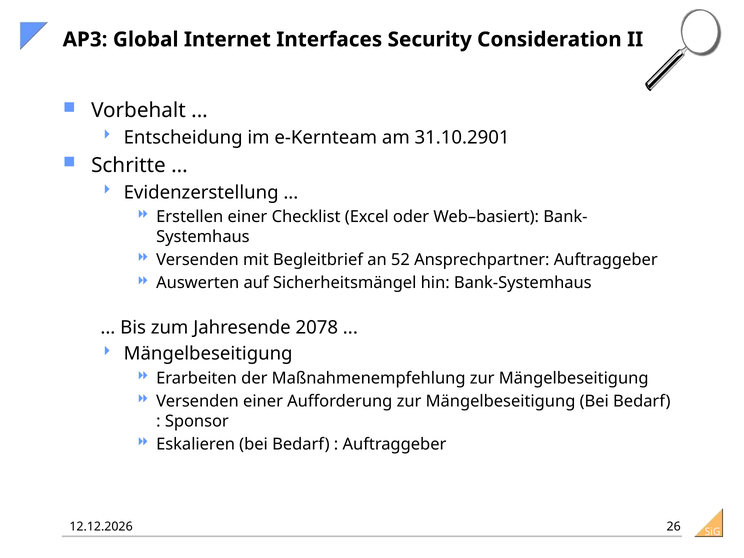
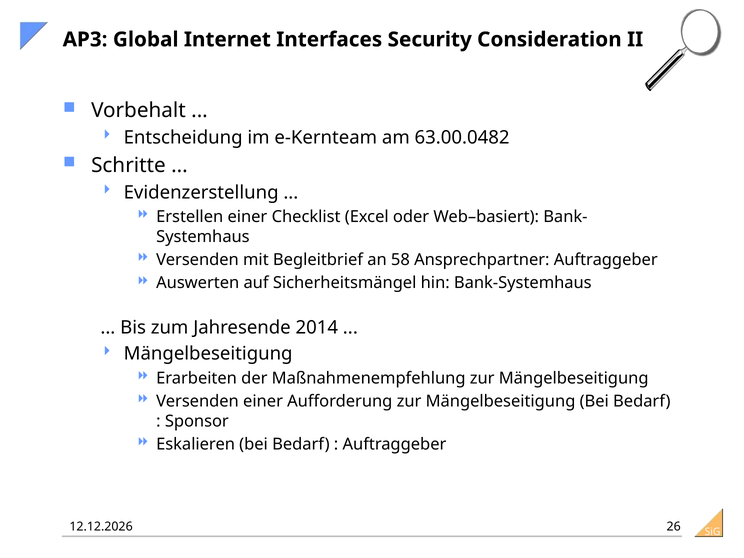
31.10.2901: 31.10.2901 -> 63.00.0482 (462, 138)
52: 52 -> 58 (400, 260)
2078: 2078 -> 2014 (317, 328)
